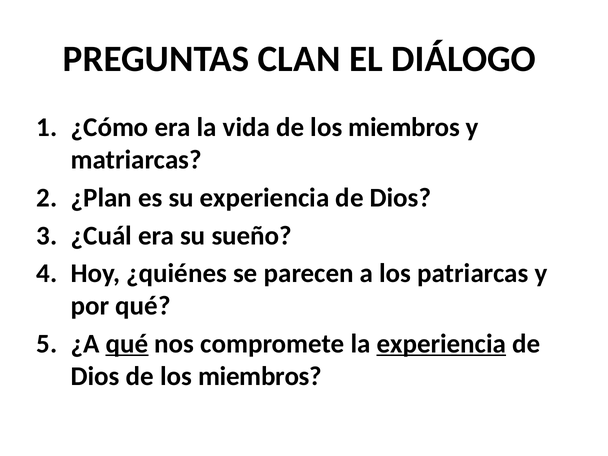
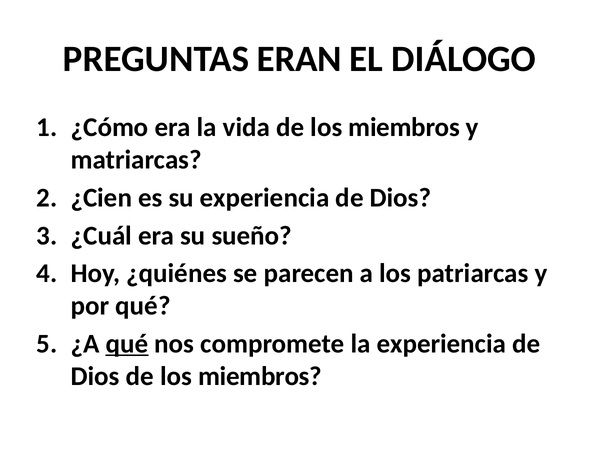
CLAN: CLAN -> ERAN (299, 59)
¿Plan: ¿Plan -> ¿Cien (101, 198)
experiencia underline: present -> none (441, 344)
